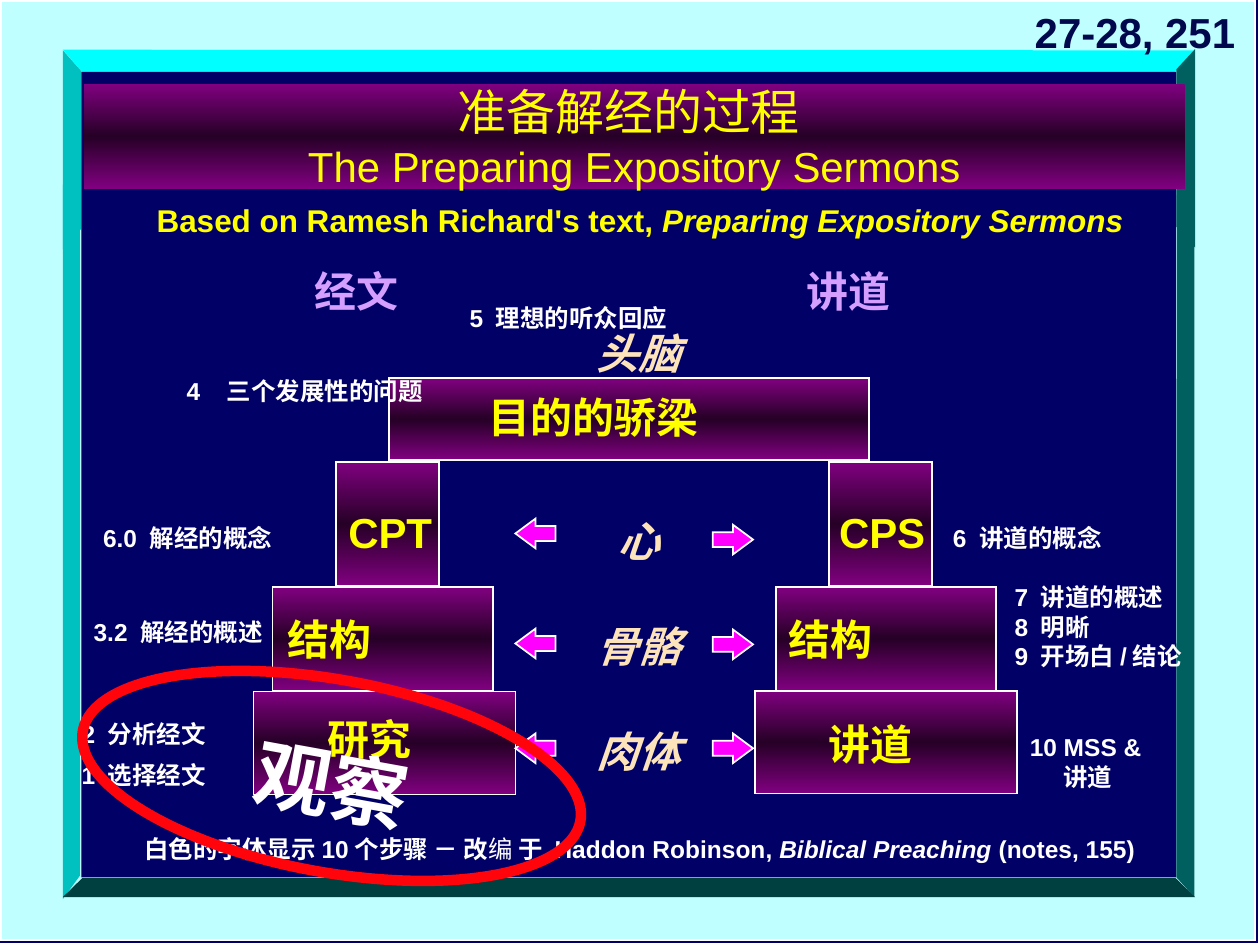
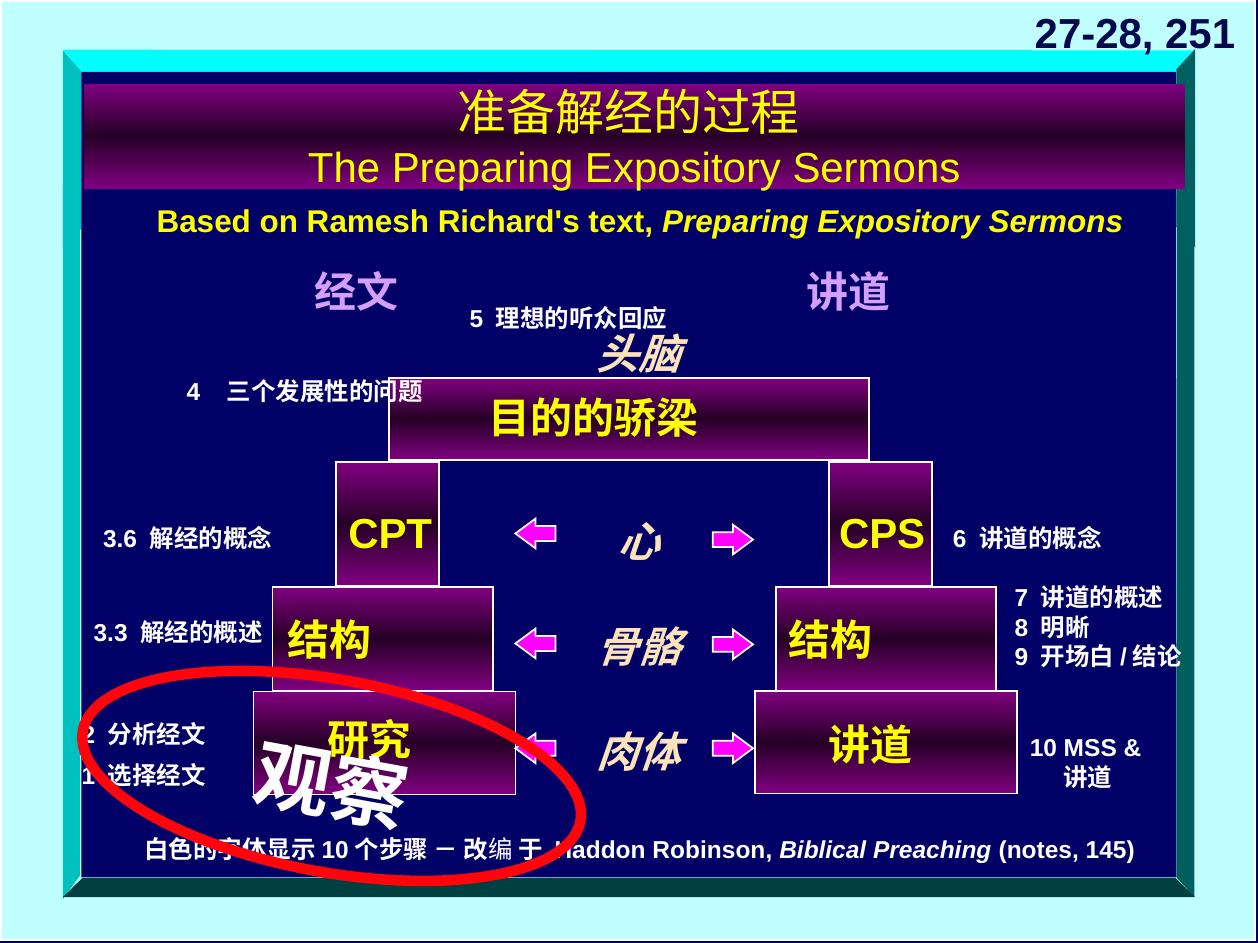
6.0: 6.0 -> 3.6 (120, 539)
3.2: 3.2 -> 3.3 (111, 634)
155: 155 -> 145 (1110, 851)
